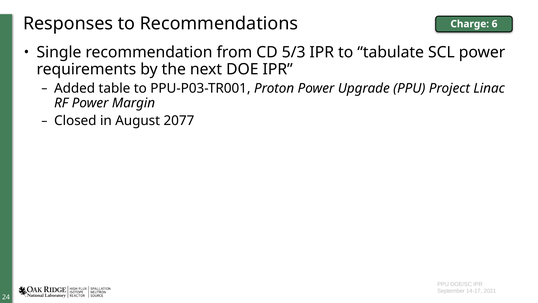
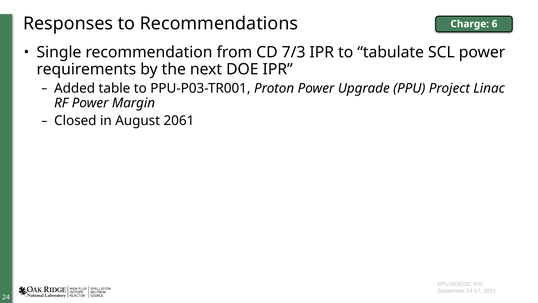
5/3: 5/3 -> 7/3 (294, 52)
2077: 2077 -> 2061 (179, 121)
